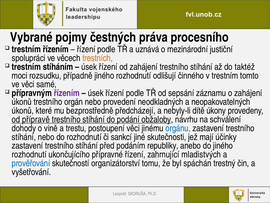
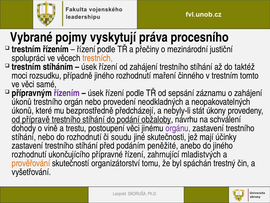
čestných: čestných -> vyskytují (113, 37)
uznává: uznává -> přečiny (147, 49)
odlišují: odlišují -> maření (165, 75)
dítě: dítě -> stát (198, 110)
orgánu colour: blue -> purple (178, 128)
sankcí: sankcí -> soudu (121, 137)
republiky: republiky -> peněžité (163, 145)
prověřování colour: blue -> orange (31, 163)
